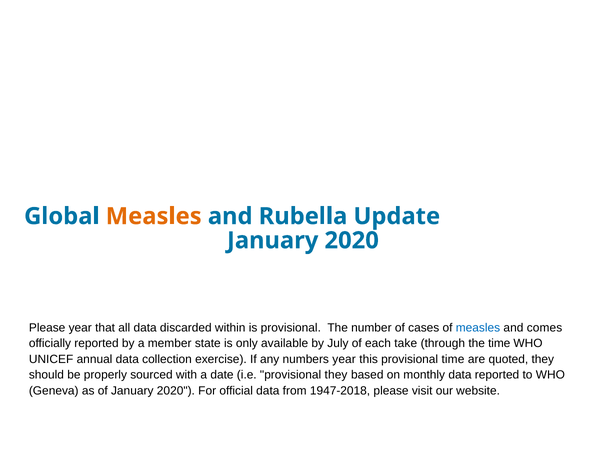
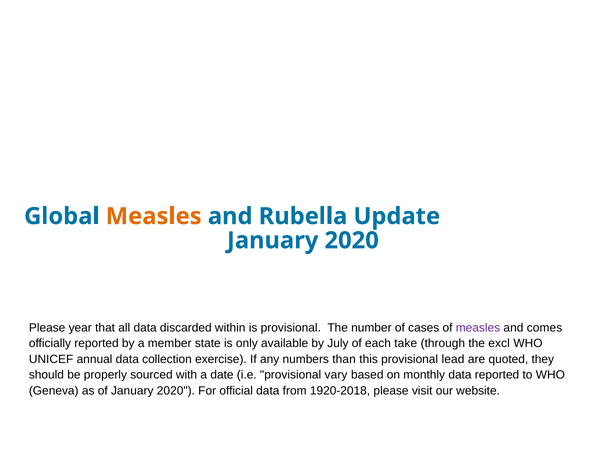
measles colour: blue -> purple (478, 328)
the time: time -> excl (499, 344)
numbers year: year -> than (344, 359)
provisional time: time -> lead (453, 359)
provisional they: they -> vary (336, 375)
1947-2018: 1947-2018 -> 1920-2018 (340, 391)
